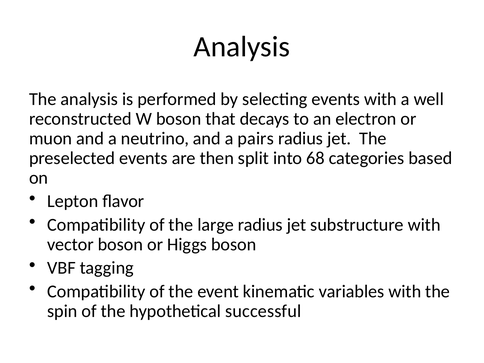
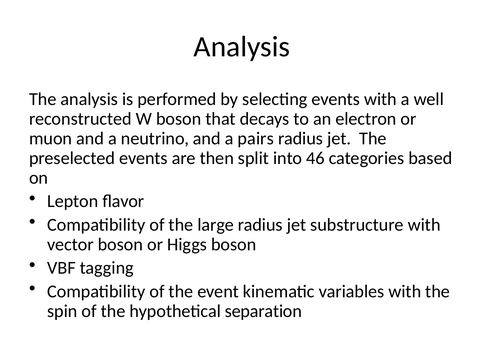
68: 68 -> 46 (315, 158)
successful: successful -> separation (263, 311)
